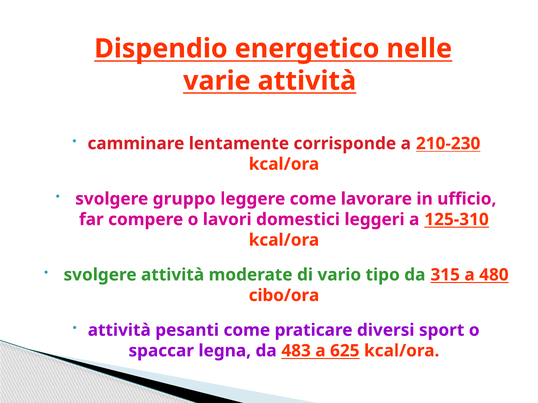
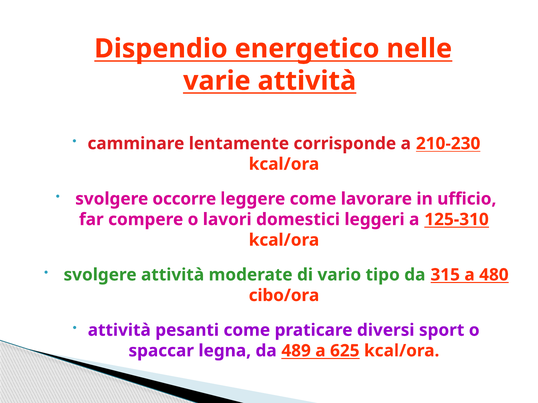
gruppo: gruppo -> occorre (184, 199)
483: 483 -> 489 (296, 351)
